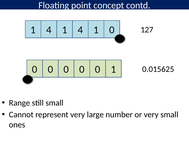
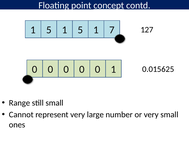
concept underline: none -> present (109, 5)
4: 4 -> 5 (49, 30)
4: 4 -> 5 (80, 30)
1 0: 0 -> 7 (112, 30)
